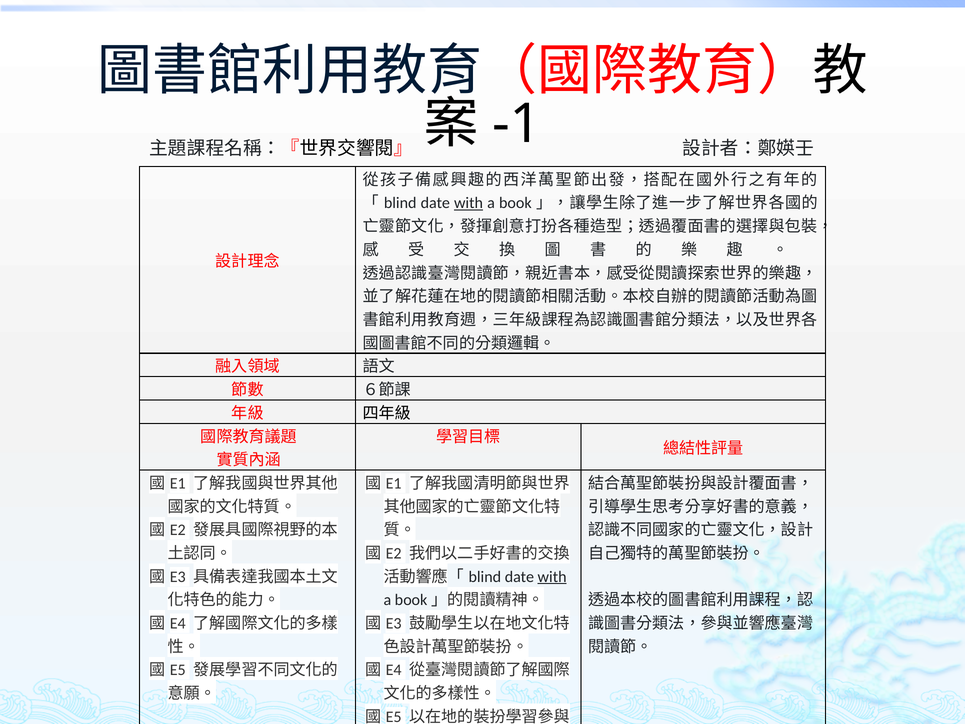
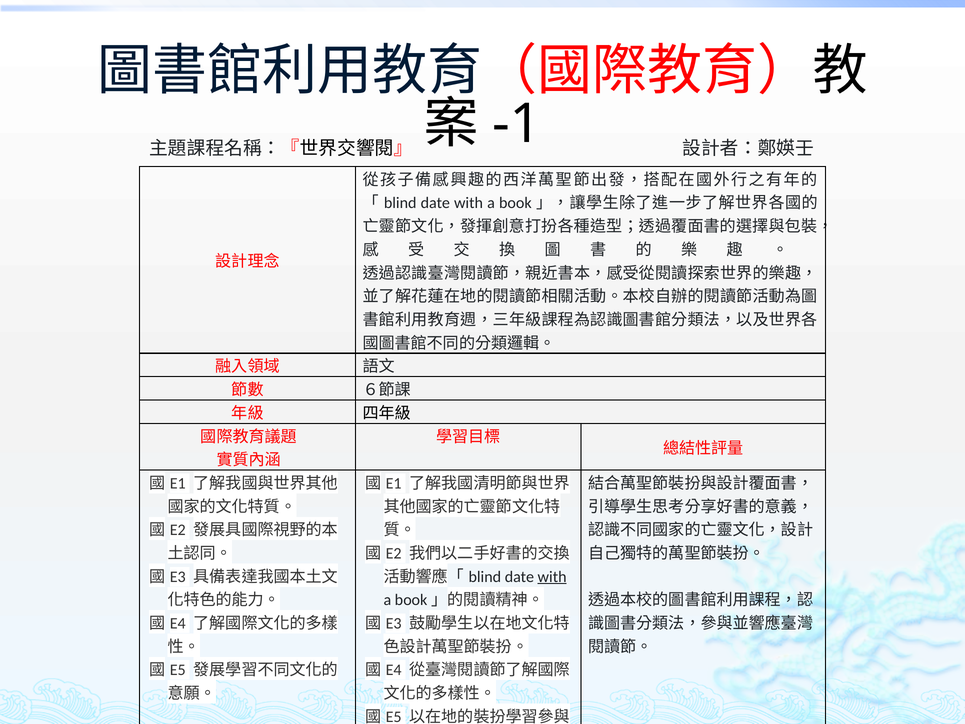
with underline: present -> none (469, 203)
